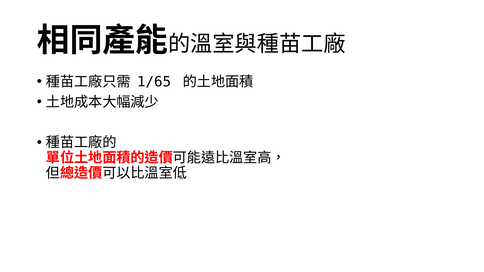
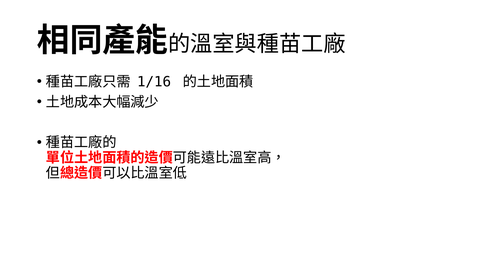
1/65: 1/65 -> 1/16 (154, 82)
